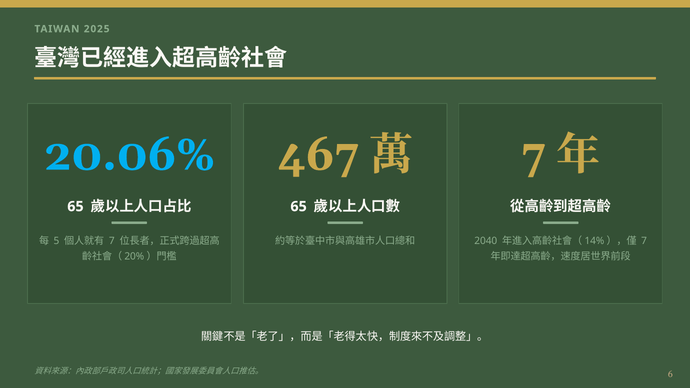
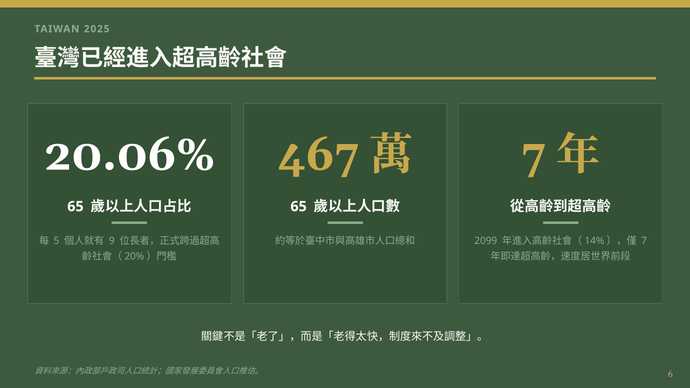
20.06% colour: light blue -> white (129, 155)
7: 7 -> 9 (112, 241)
2040: 2040 -> 2099 (486, 241)
